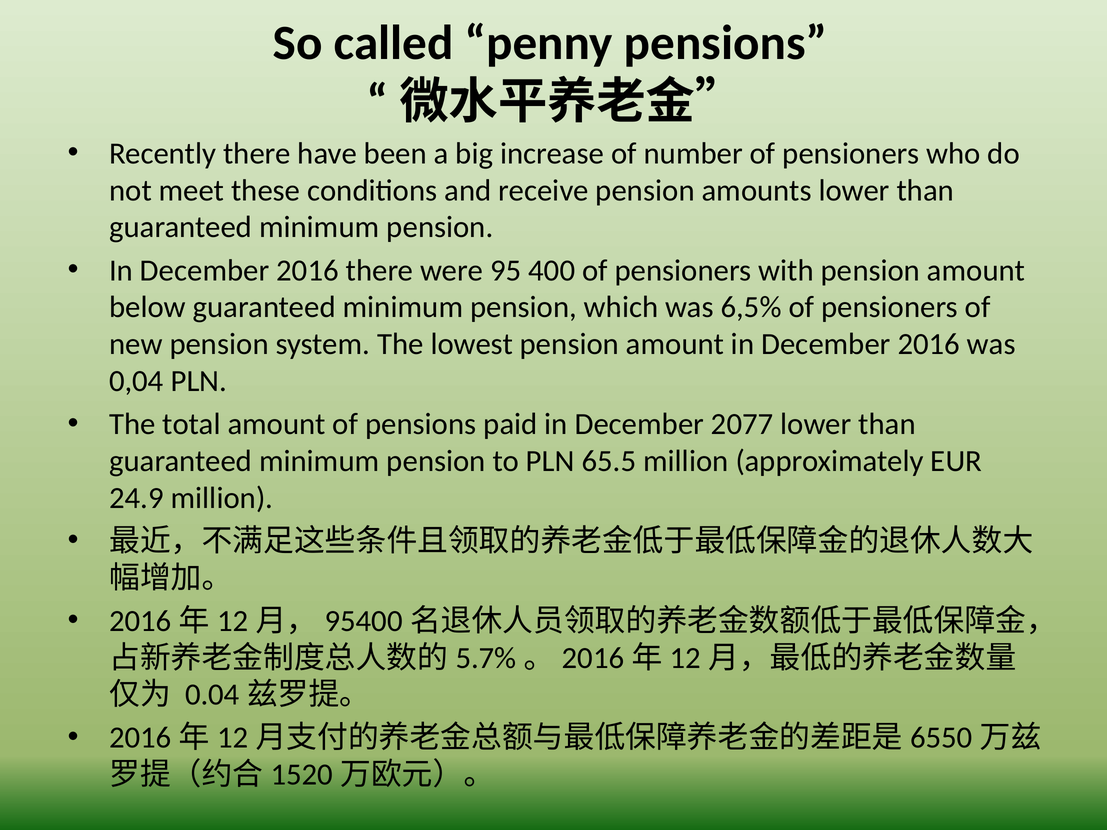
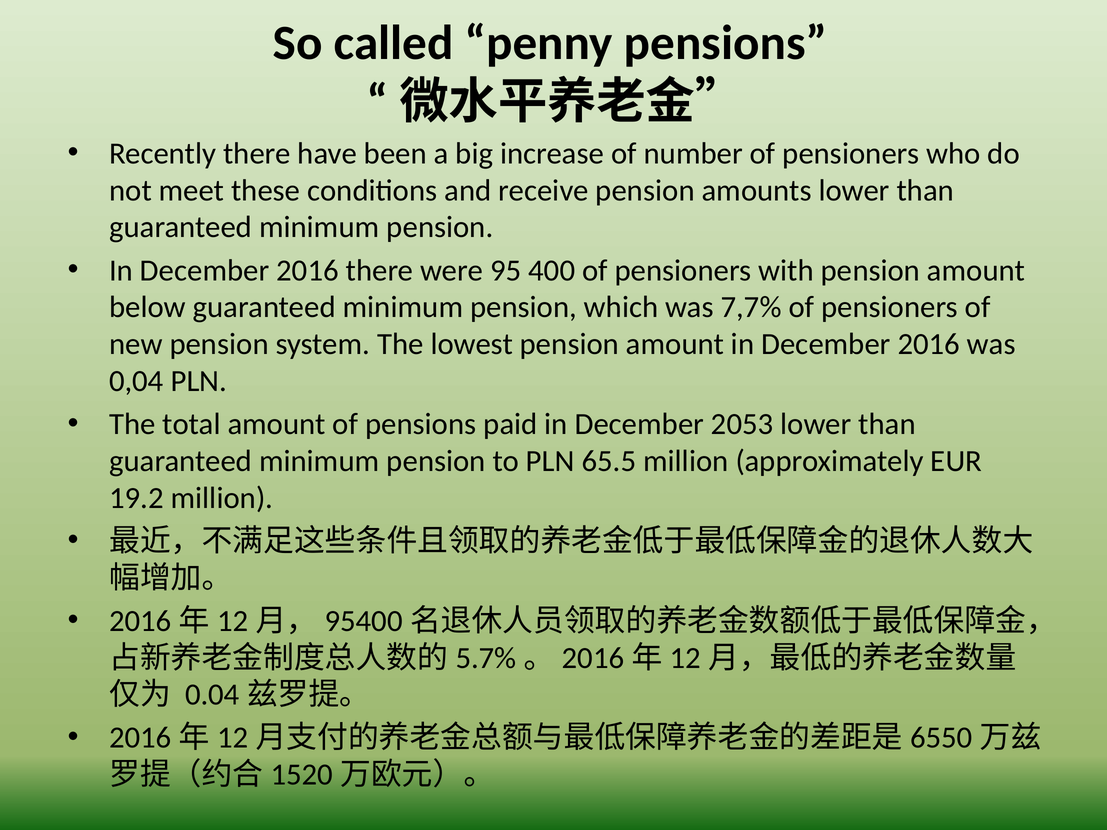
6,5%: 6,5% -> 7,7% (751, 307)
2077: 2077 -> 2053 (742, 424)
24.9: 24.9 -> 19.2 (136, 498)
